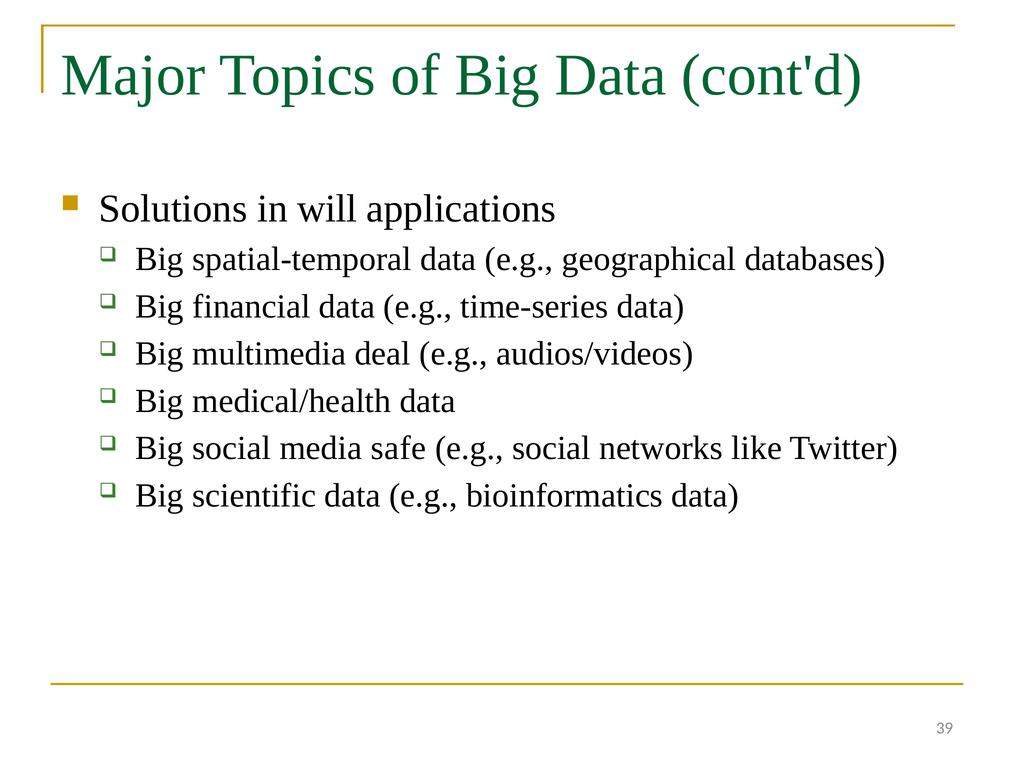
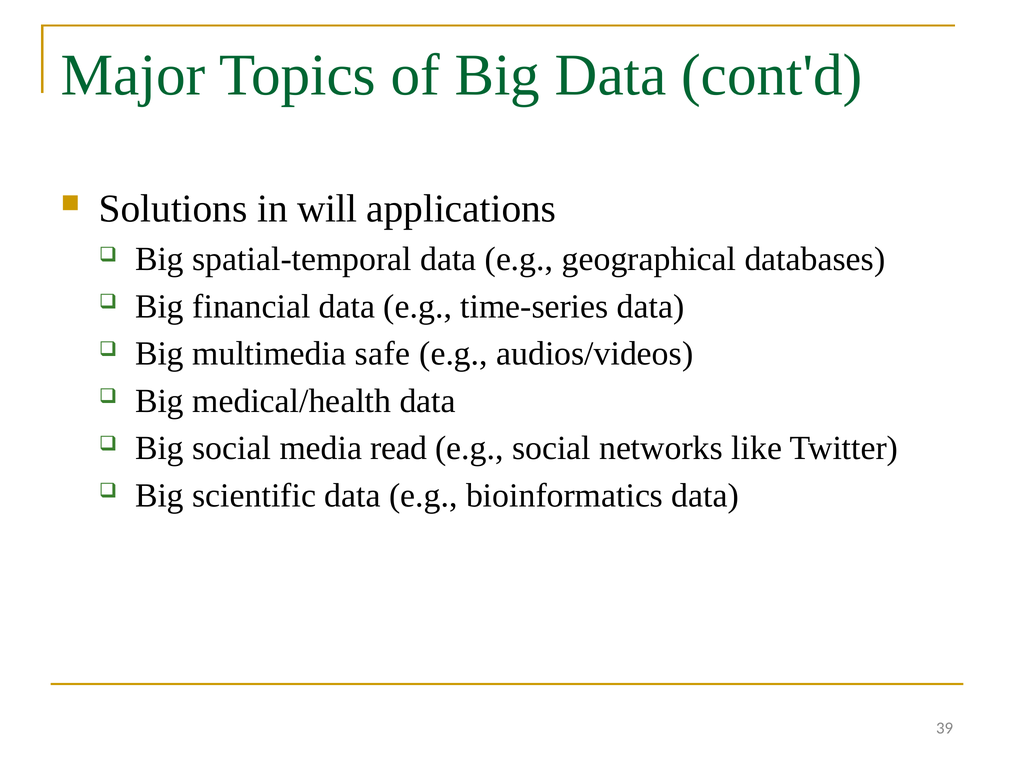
deal: deal -> safe (383, 354)
safe: safe -> read (399, 448)
